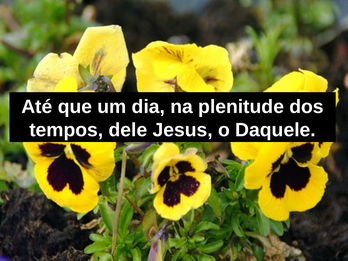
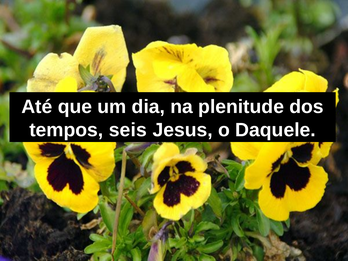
dele: dele -> seis (128, 130)
